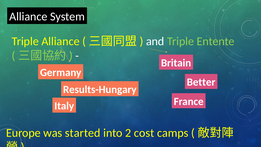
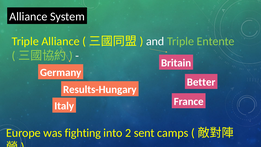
started: started -> fighting (83, 133)
cost: cost -> sent (144, 133)
